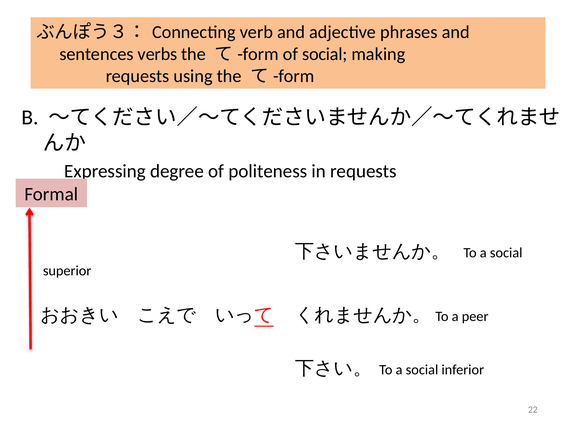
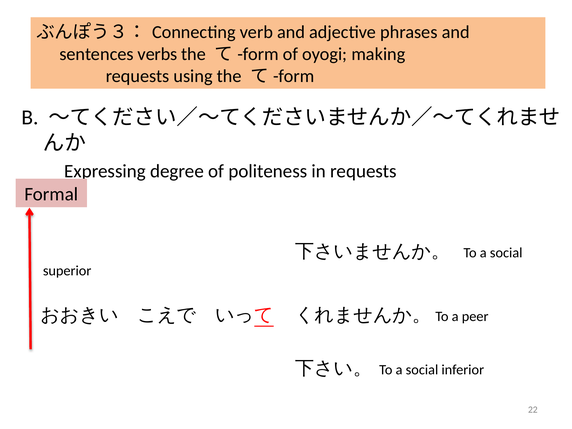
of social: social -> oyogi (325, 54)
